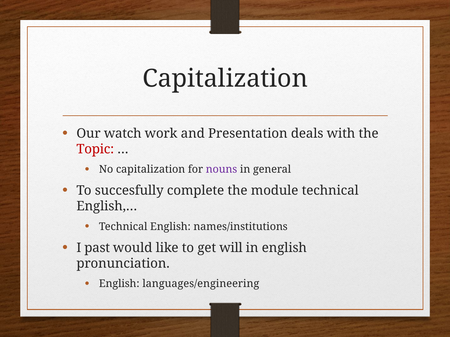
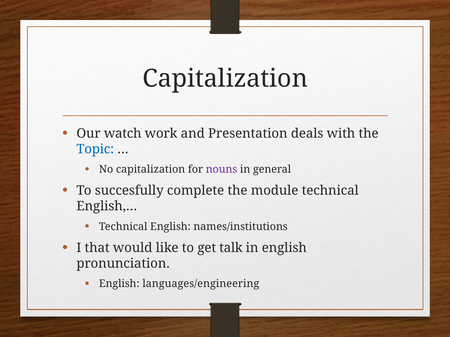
Topic colour: red -> blue (95, 149)
past: past -> that (97, 248)
will: will -> talk (231, 248)
